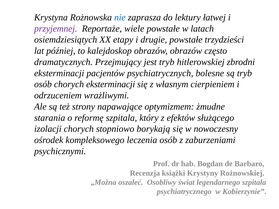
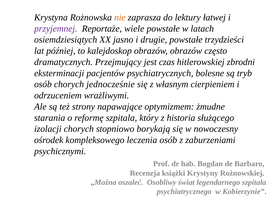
nie colour: blue -> orange (120, 17)
etapy: etapy -> jasno (123, 40)
jest tryb: tryb -> czas (167, 62)
chorych eksterminacji: eksterminacji -> jednocześnie (111, 84)
efektów: efektów -> historia (181, 118)
